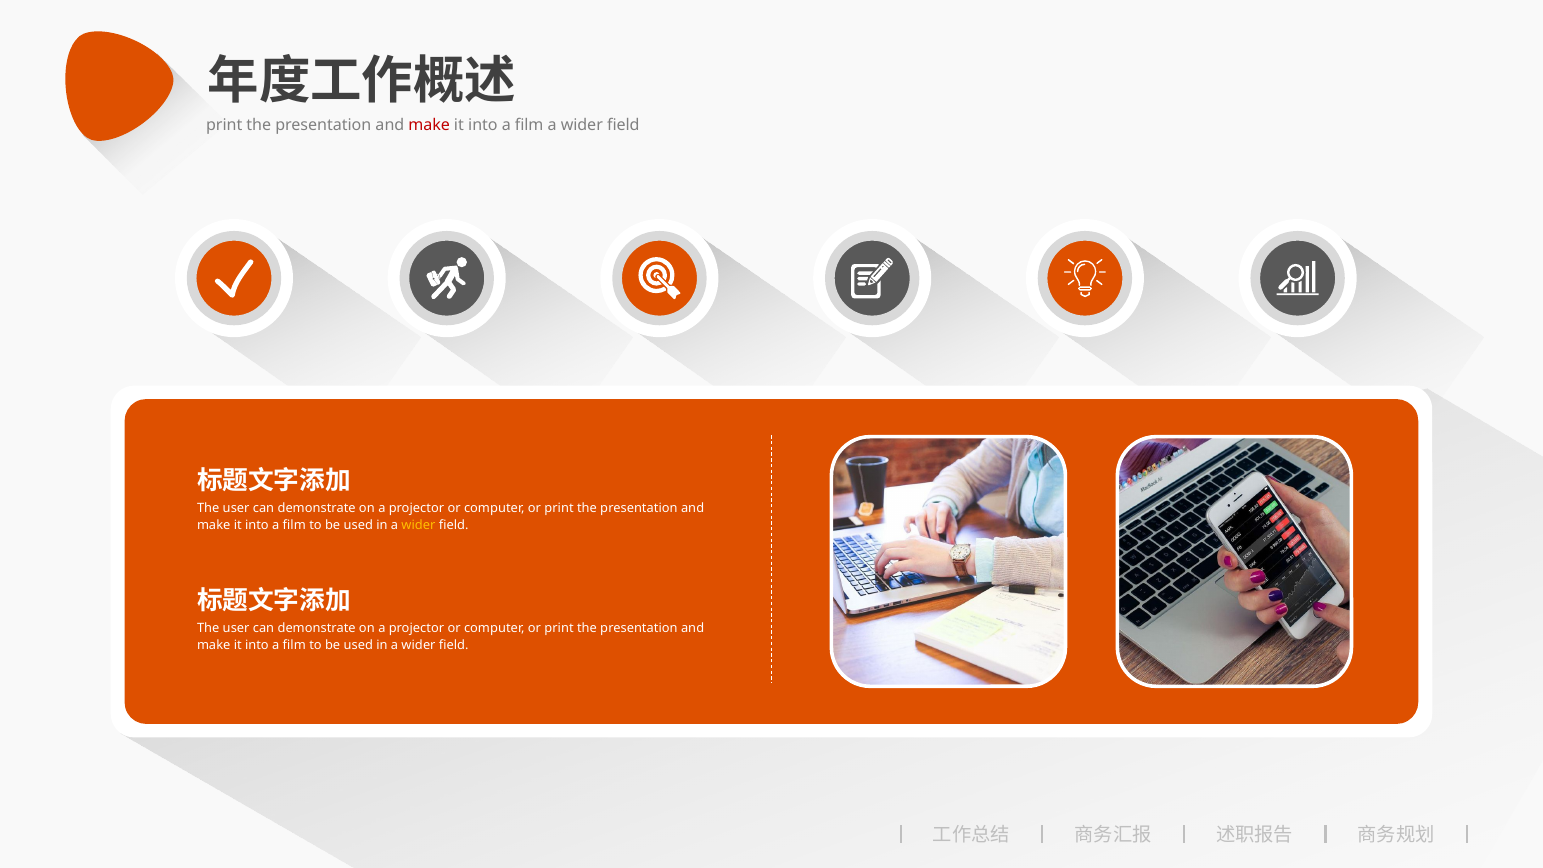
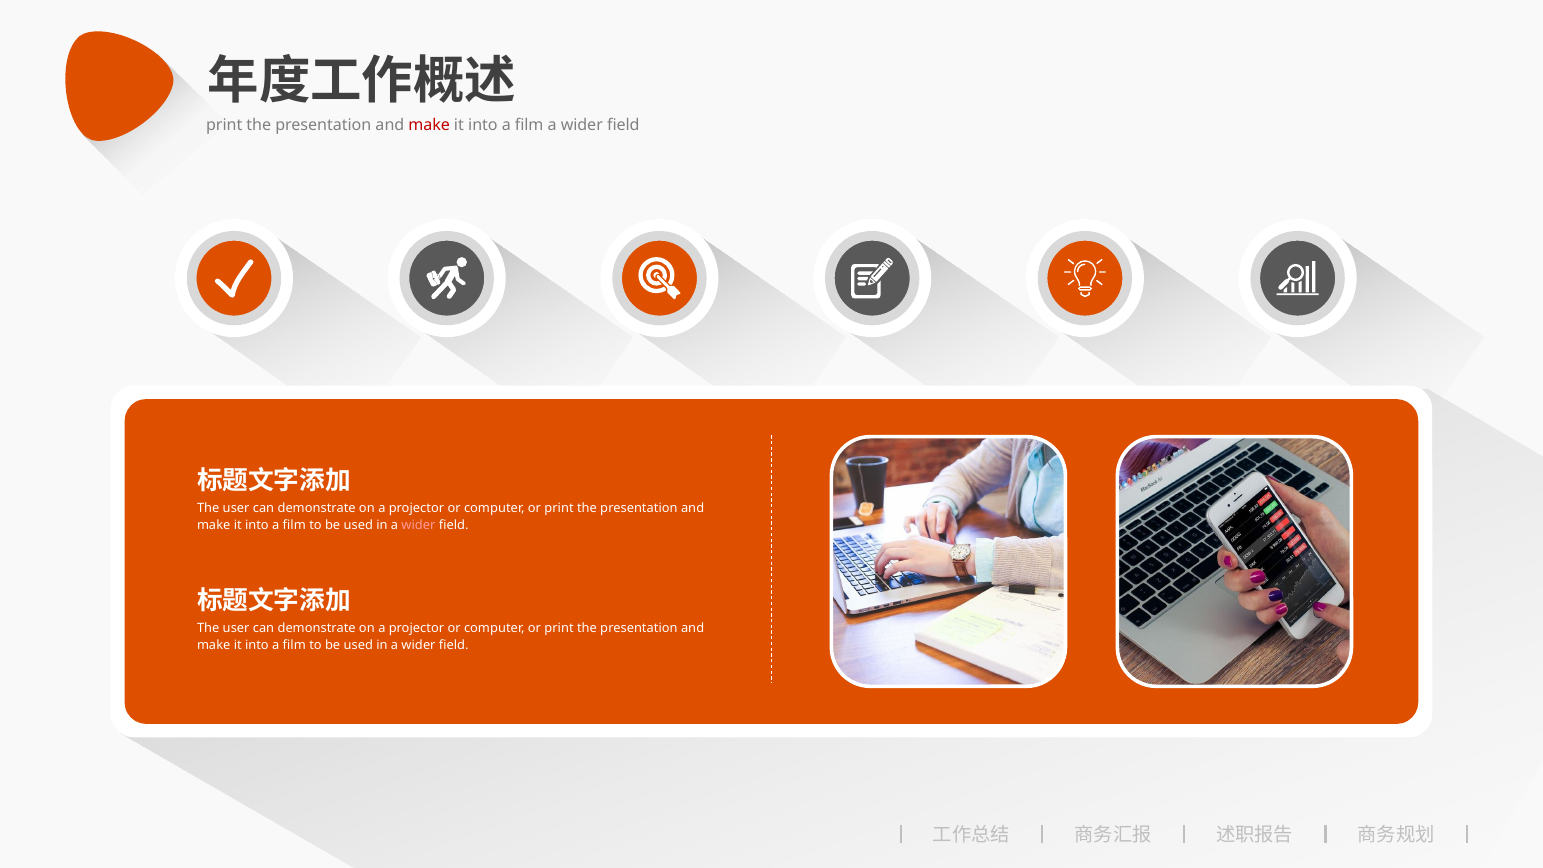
wider colour: yellow -> pink (418, 525)
